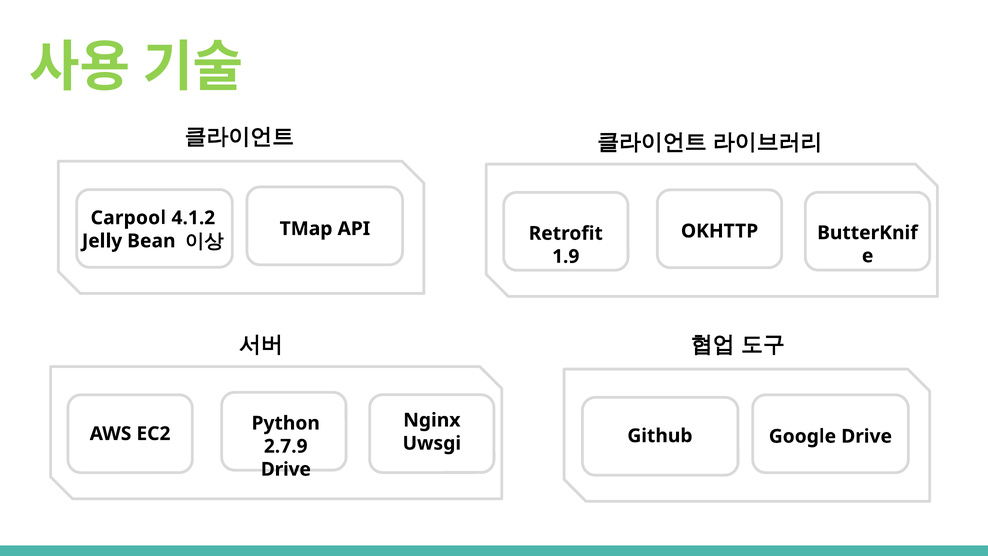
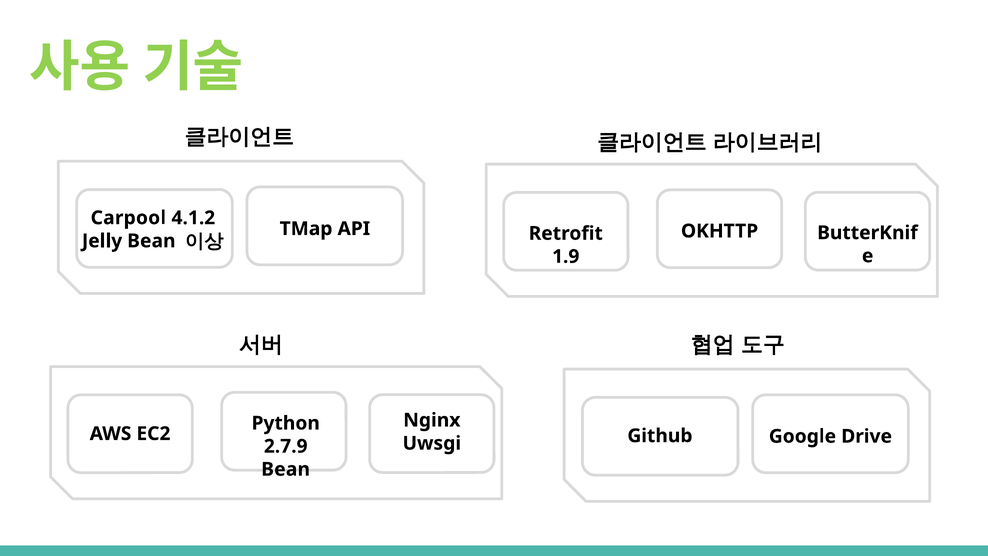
Drive: Drive -> Bean (286, 469)
